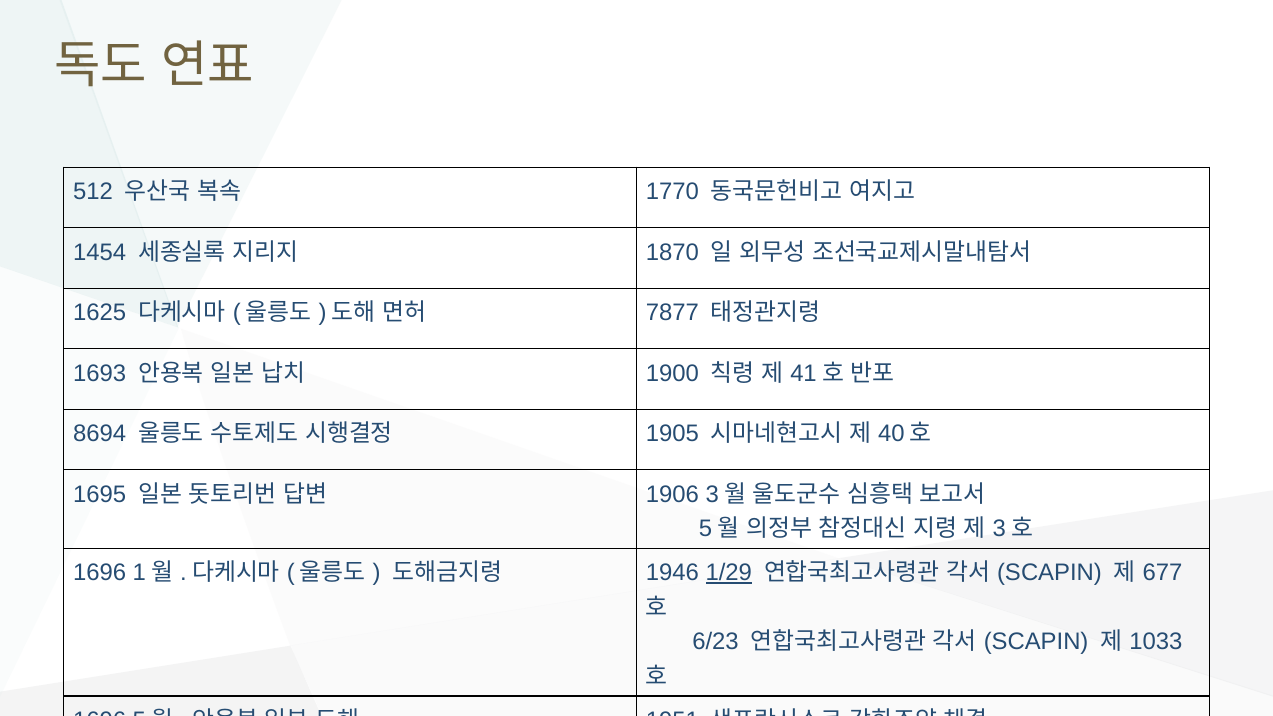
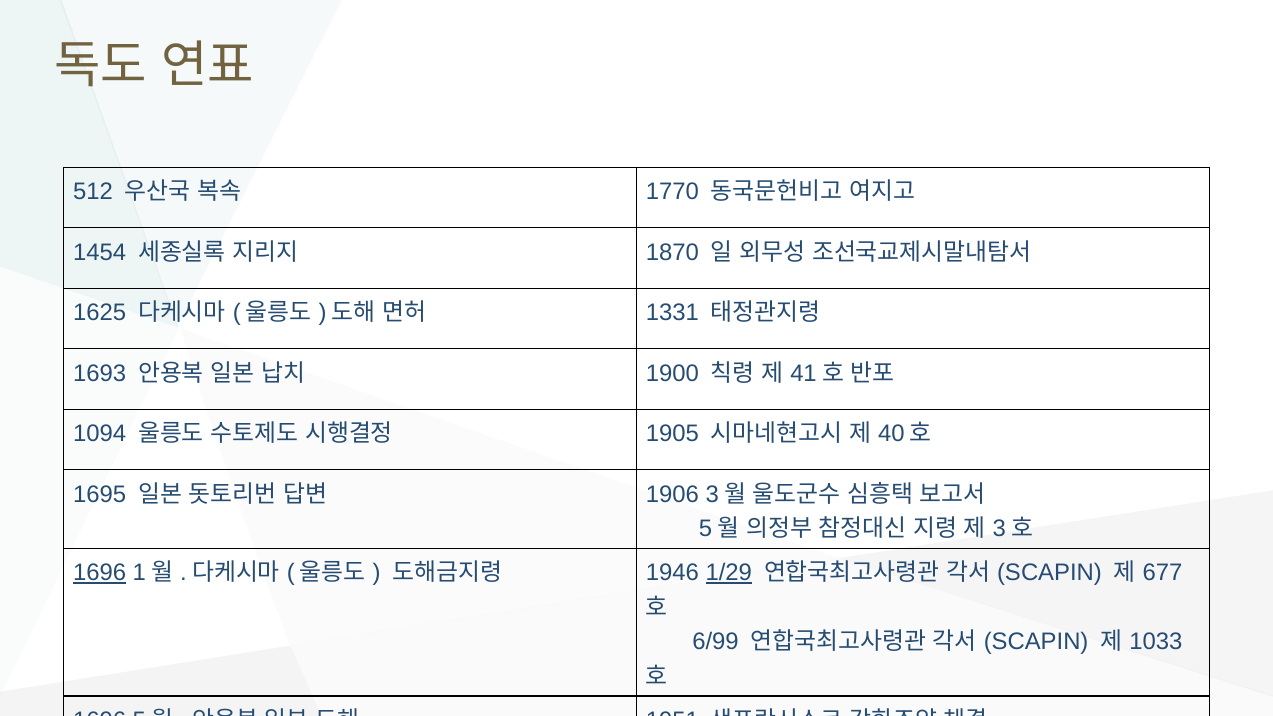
7877: 7877 -> 1331 (673, 313)
8694: 8694 -> 1094 (100, 434)
1696 underline: none -> present (100, 573)
6/23: 6/23 -> 6/99 (715, 642)
